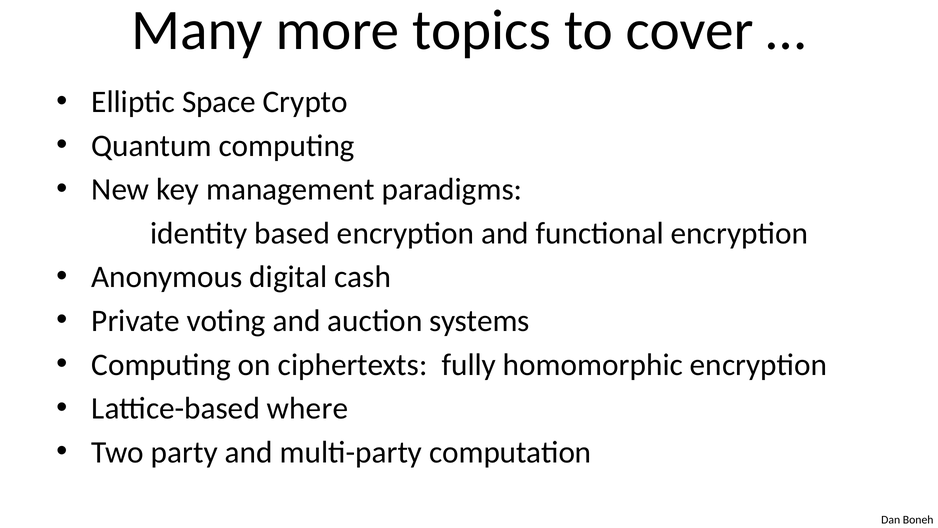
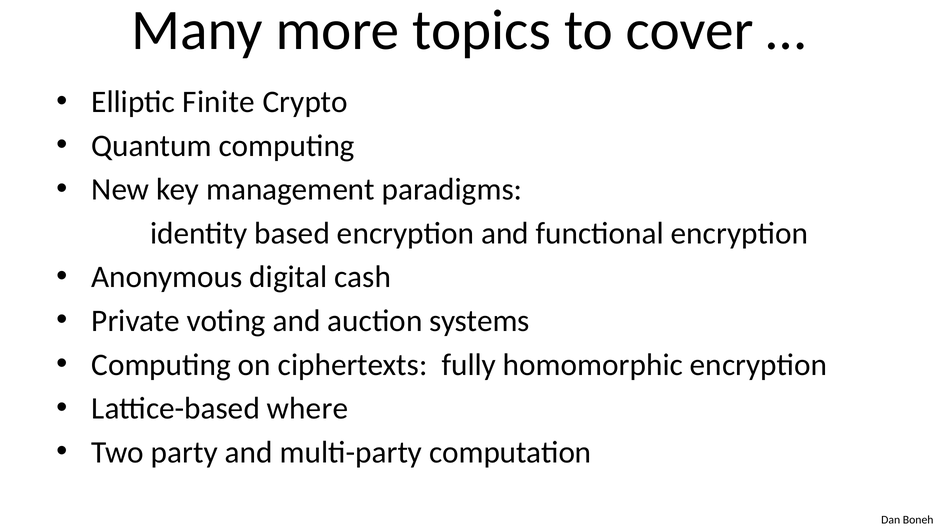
Space: Space -> Finite (219, 102)
